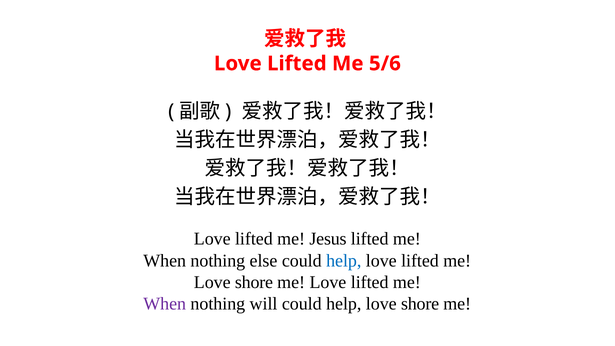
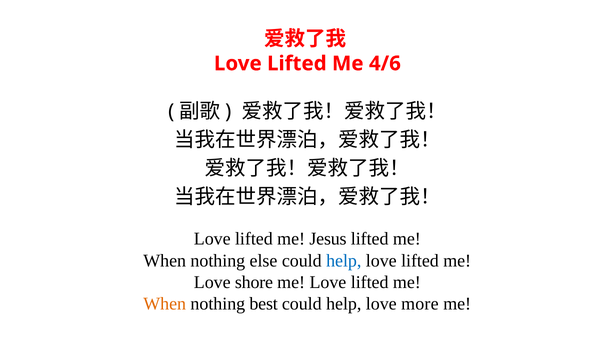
5/6: 5/6 -> 4/6 (385, 63)
When colour: purple -> orange (165, 304)
will: will -> best (264, 304)
help love shore: shore -> more (420, 304)
